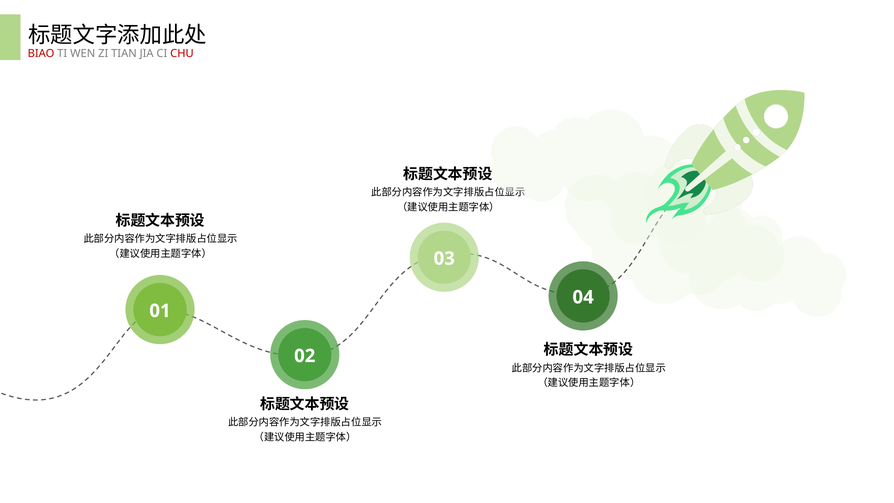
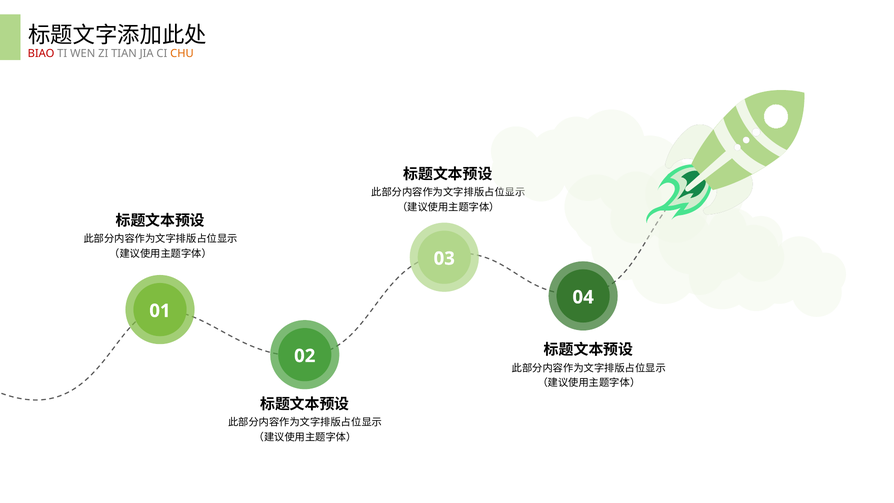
CHU colour: red -> orange (182, 54)
